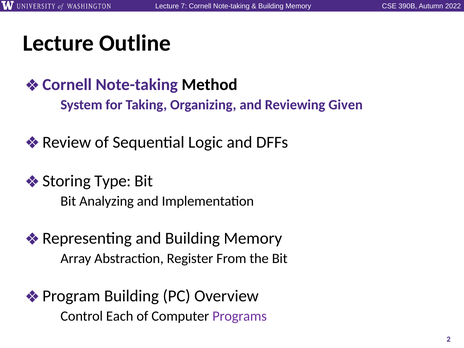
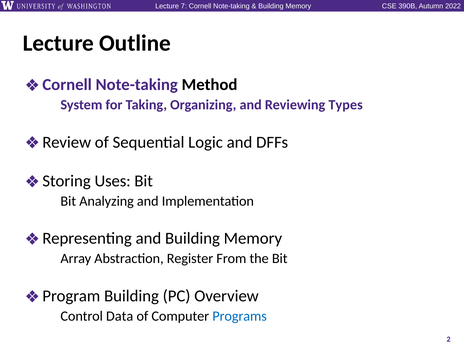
Given: Given -> Types (346, 105)
Type: Type -> Uses (113, 181)
Each: Each -> Data (120, 316)
Programs colour: purple -> blue (240, 316)
